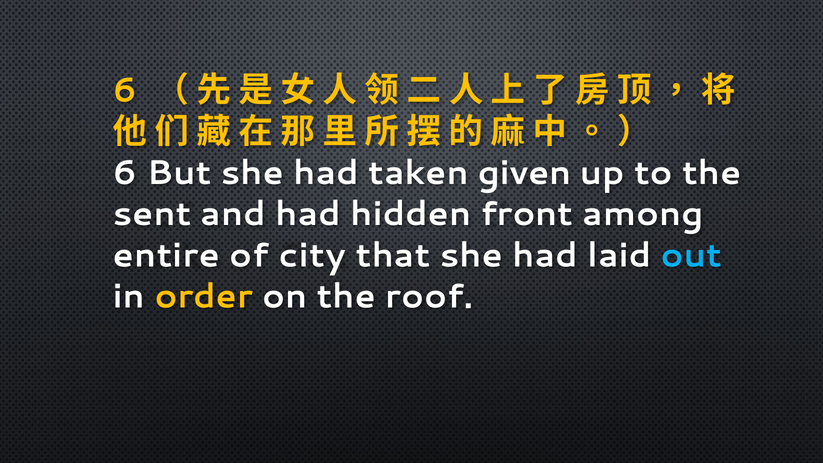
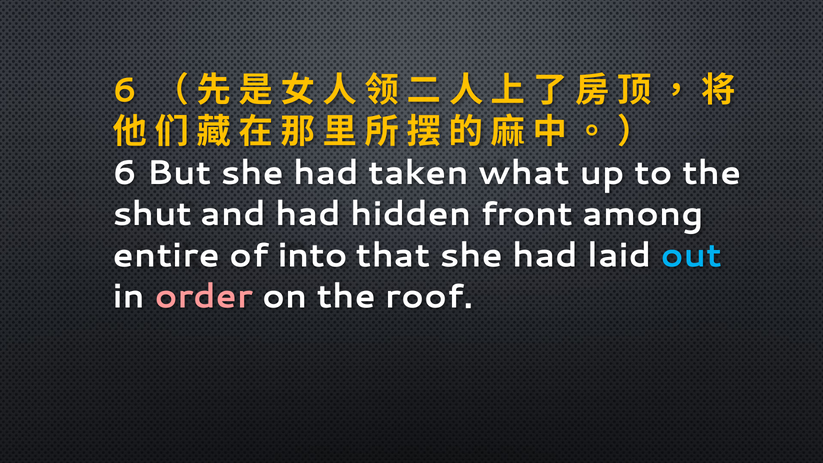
given: given -> what (524, 173)
sent: sent -> shut (152, 214)
city: city -> into (313, 255)
order colour: yellow -> pink (204, 296)
